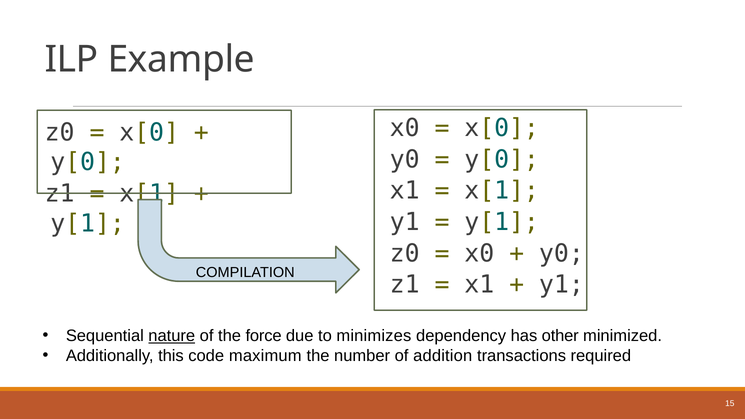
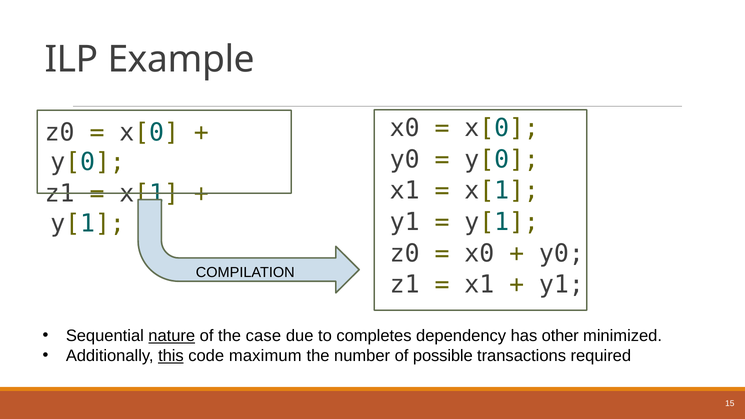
force: force -> case (263, 336)
minimizes: minimizes -> completes (374, 336)
this underline: none -> present (171, 356)
addition: addition -> possible (443, 356)
